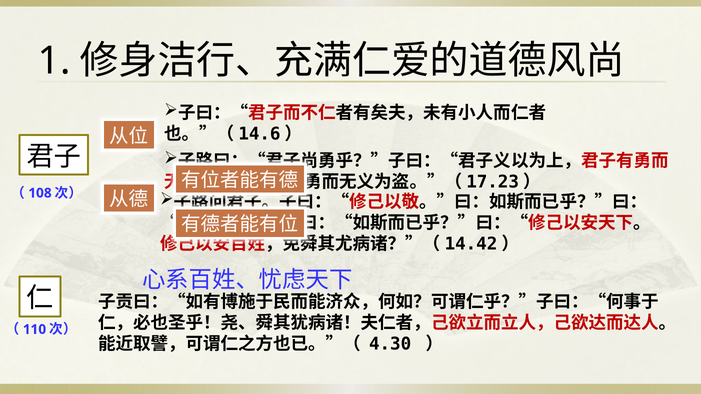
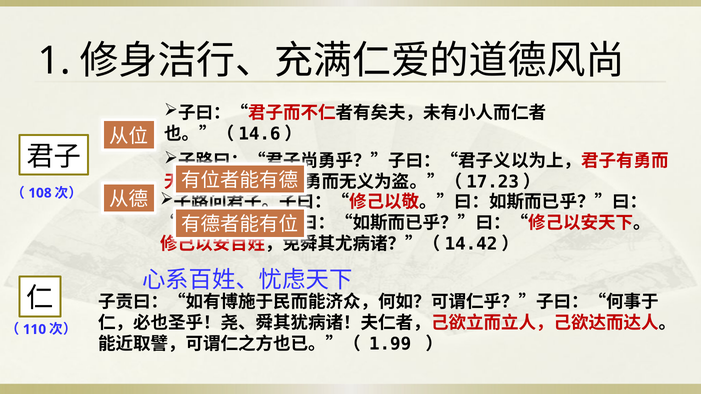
4.30: 4.30 -> 1.99 (390, 344)
